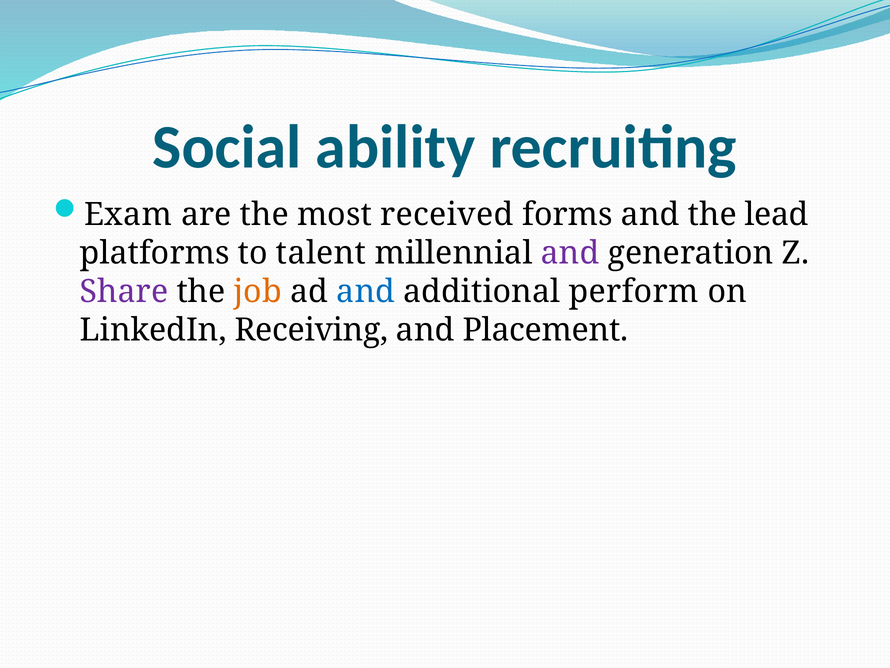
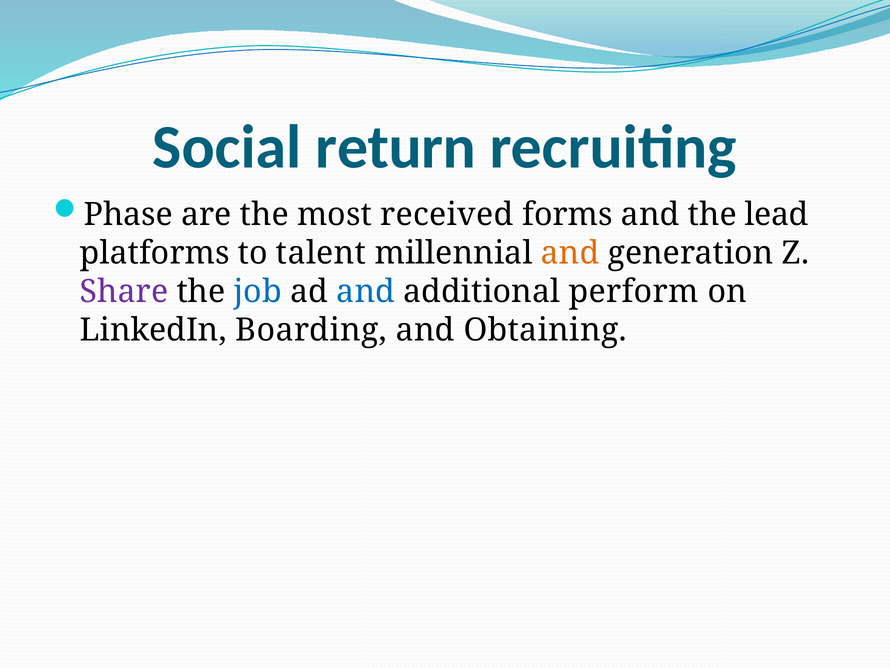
ability: ability -> return (396, 147)
Exam: Exam -> Phase (128, 214)
and colour: purple -> orange (570, 253)
job colour: orange -> blue (258, 291)
Receiving: Receiving -> Boarding (311, 330)
Placement: Placement -> Obtaining (545, 330)
